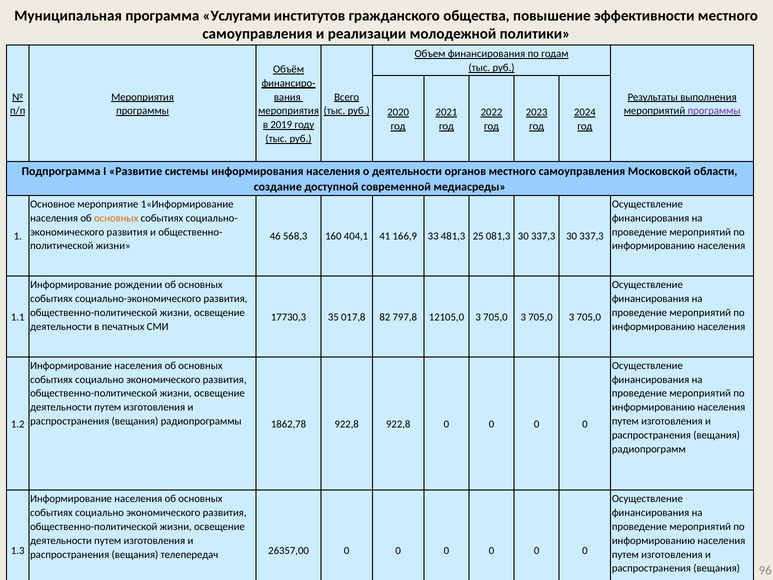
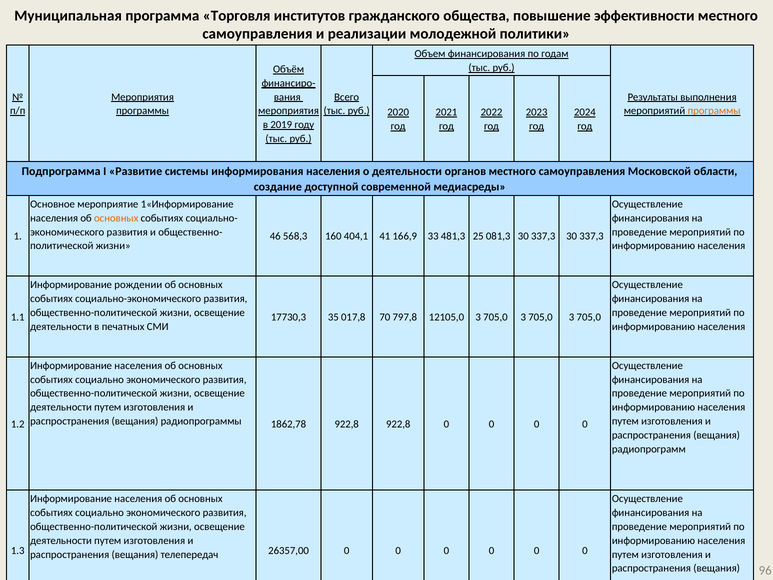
Услугами: Услугами -> Торговля (237, 16)
программы colour: purple -> orange (714, 111)
82: 82 -> 70 (385, 317)
